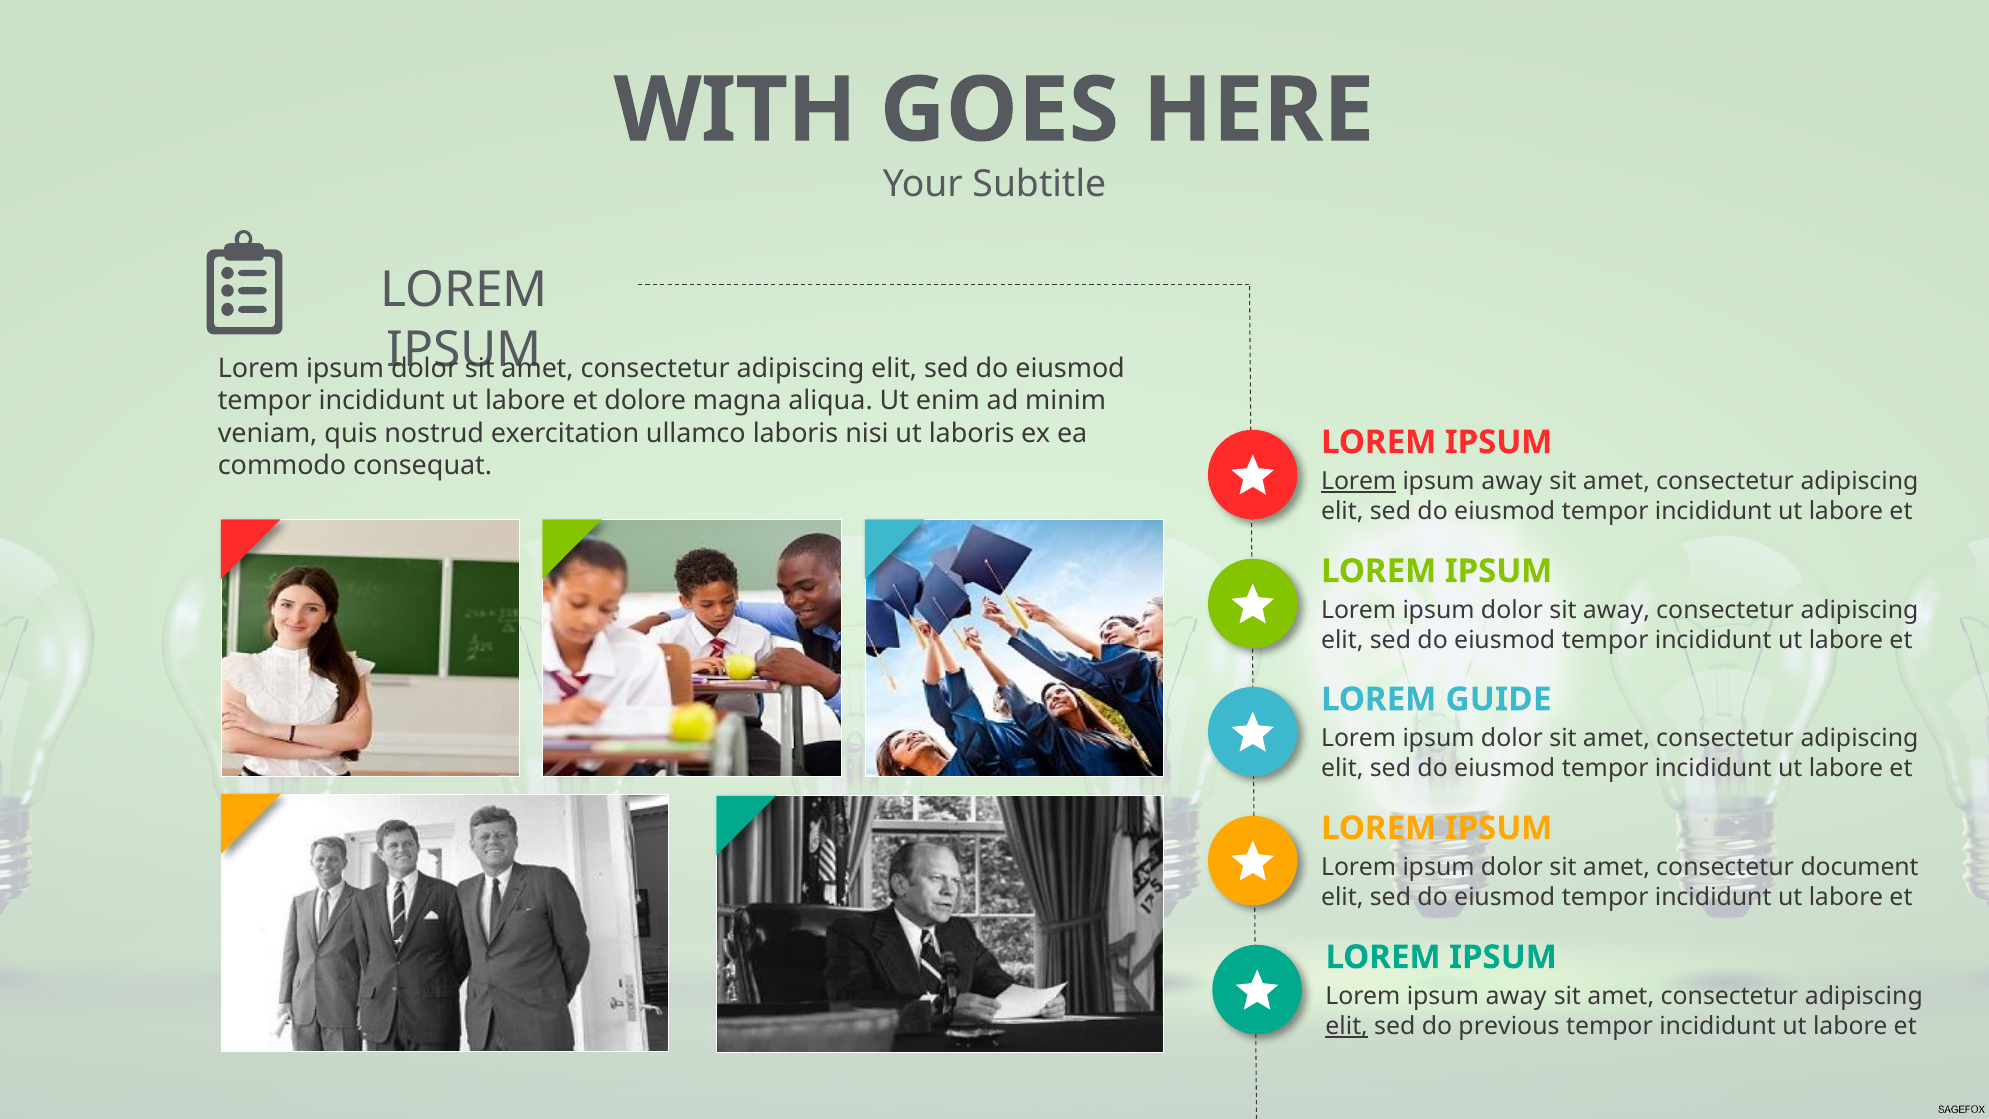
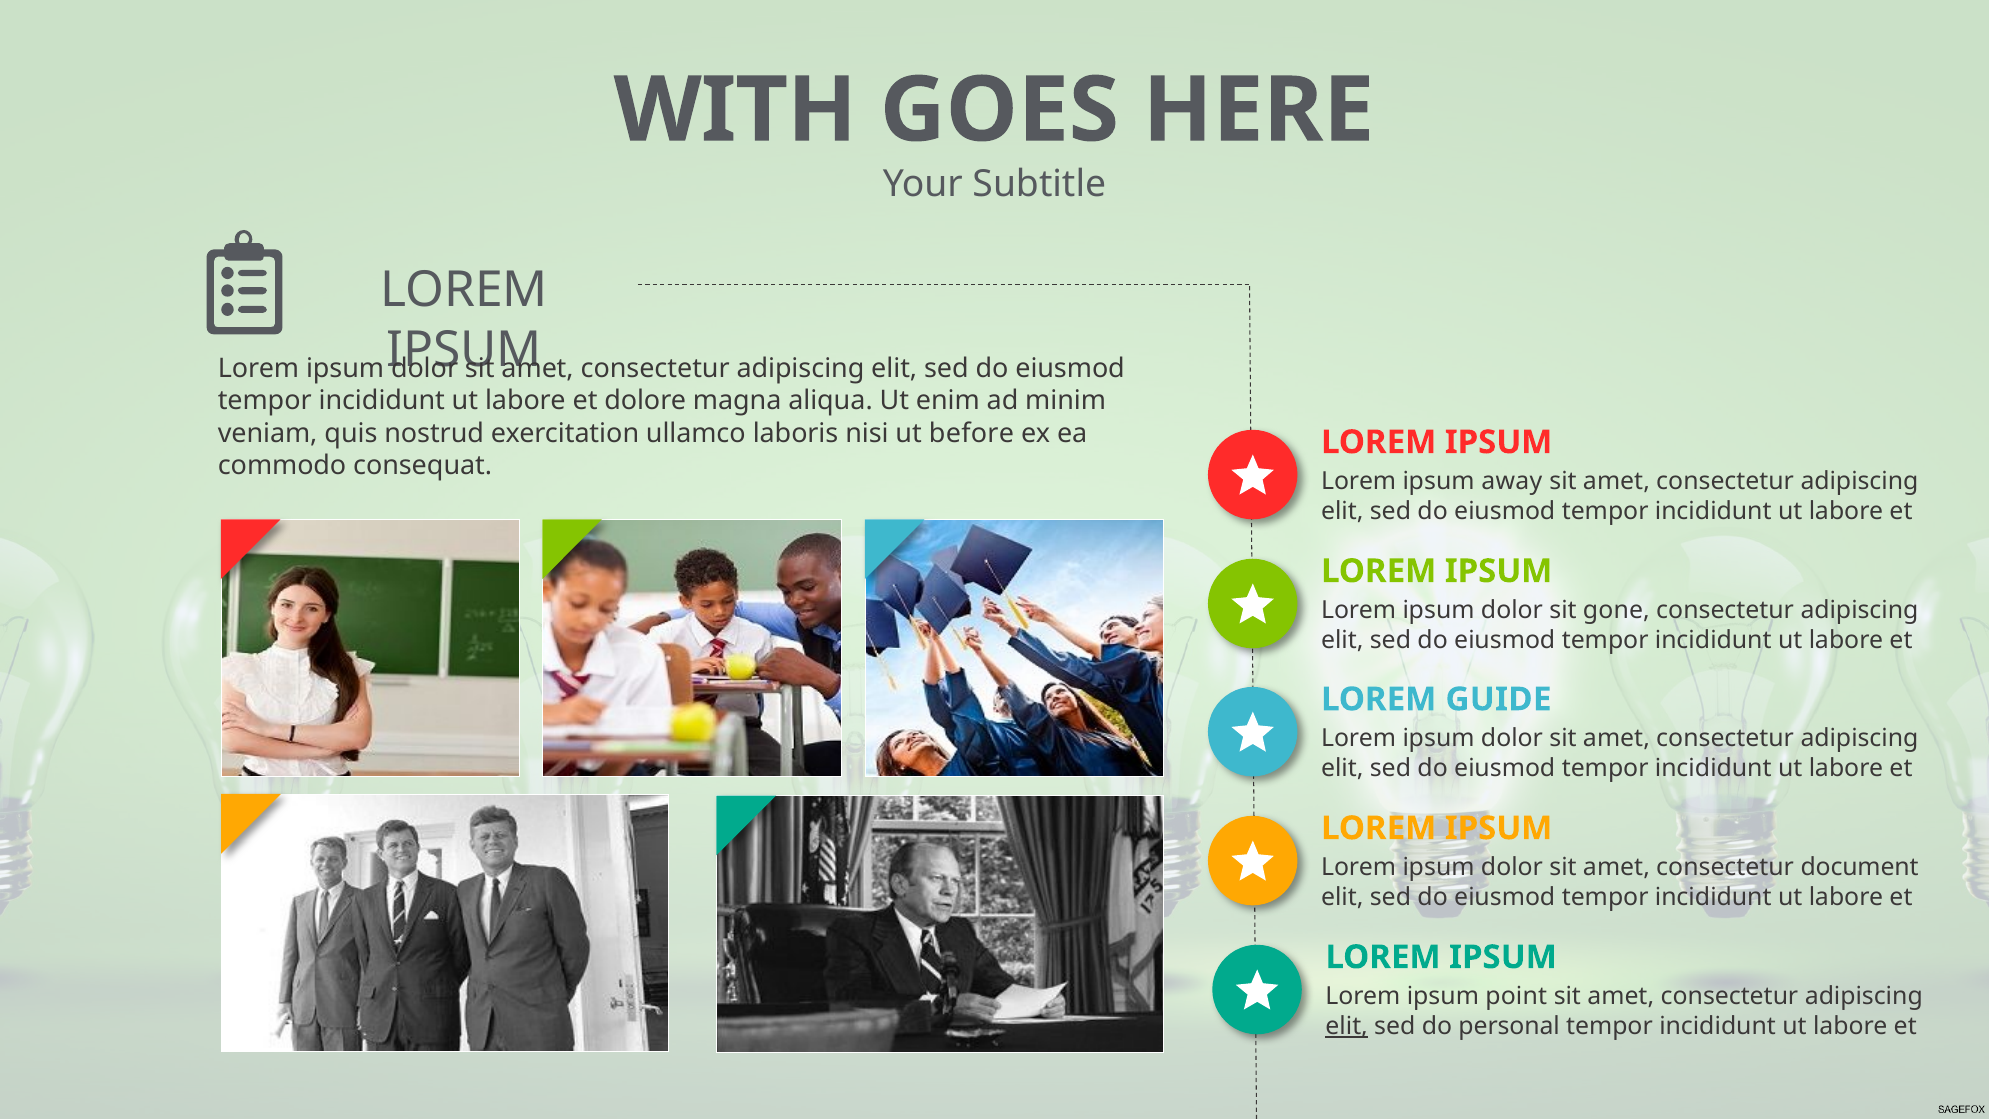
ut laboris: laboris -> before (971, 433)
Lorem underline: present -> none (1359, 481)
sit away: away -> gone (1616, 610)
away: away -> point (1516, 996)
previous: previous -> personal (1509, 1026)
